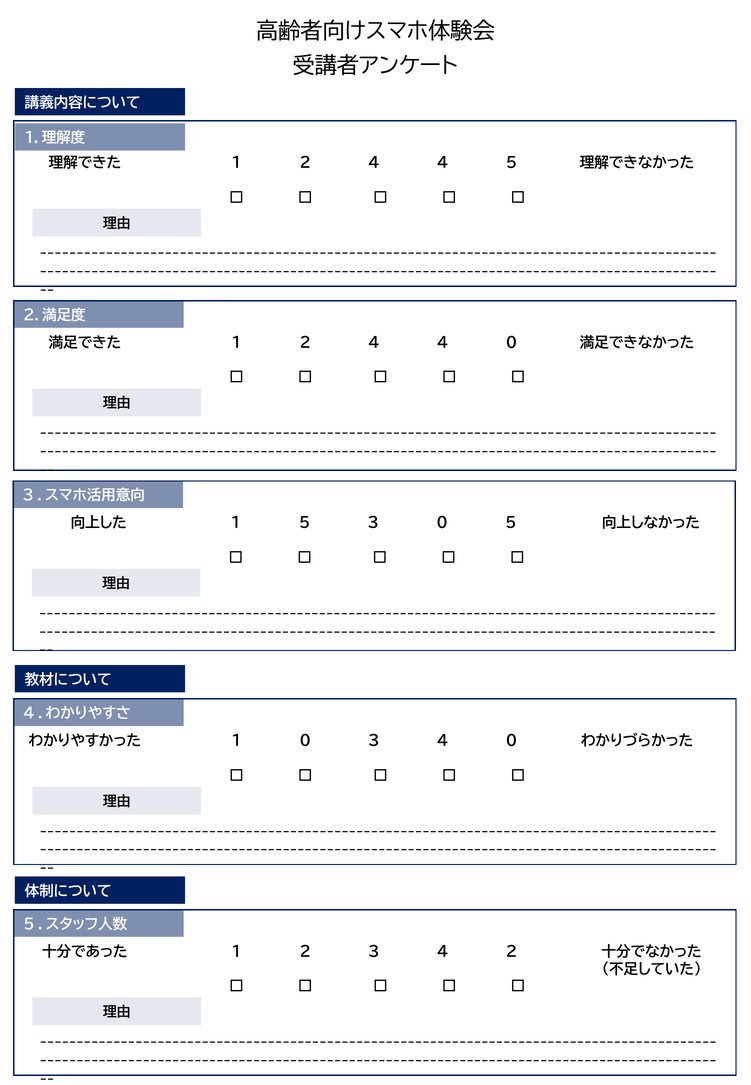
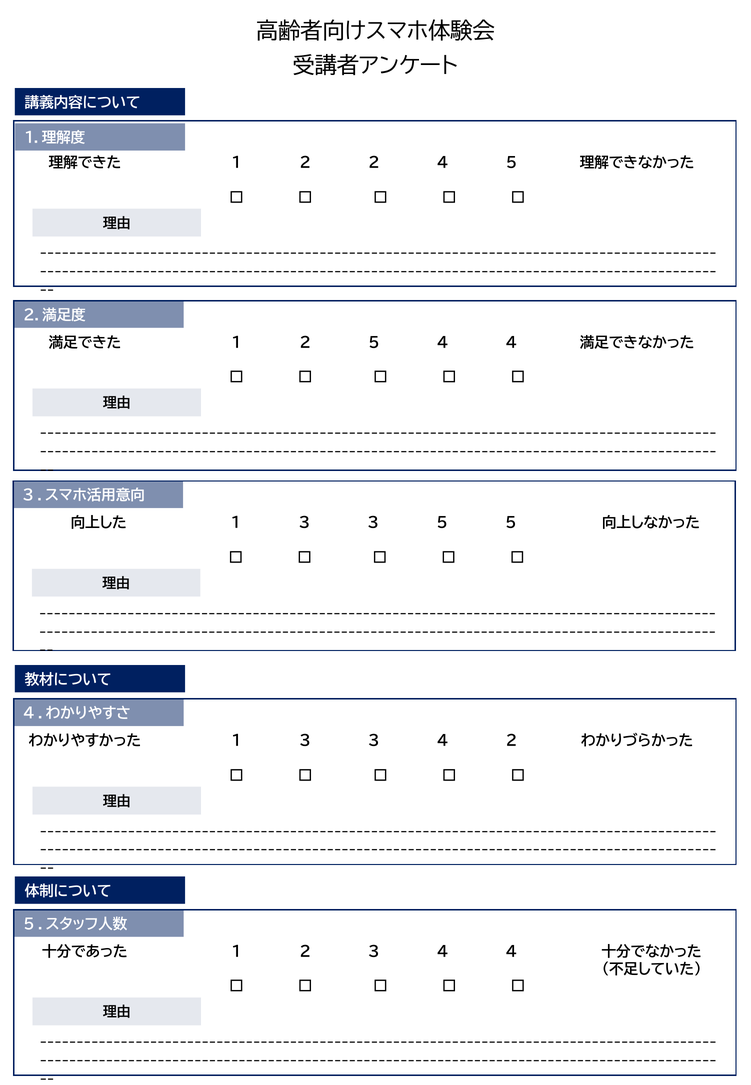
4: 4 -> 2 (374, 163)
4: 4 -> 5 (374, 343)
0: 0 -> 4 (511, 343)
5: 5 -> 3 (305, 523)
3 0: 0 -> 5 (442, 523)
0: 0 -> 3 (305, 741)
3 4 0: 0 -> 2 (511, 741)
3 4 2: 2 -> 4 (511, 952)
